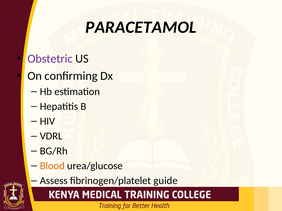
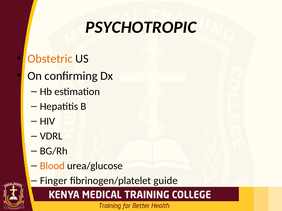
PARACETAMOL: PARACETAMOL -> PSYCHOTROPIC (141, 27)
Obstetric colour: purple -> orange (50, 59)
Assess: Assess -> Finger (54, 181)
